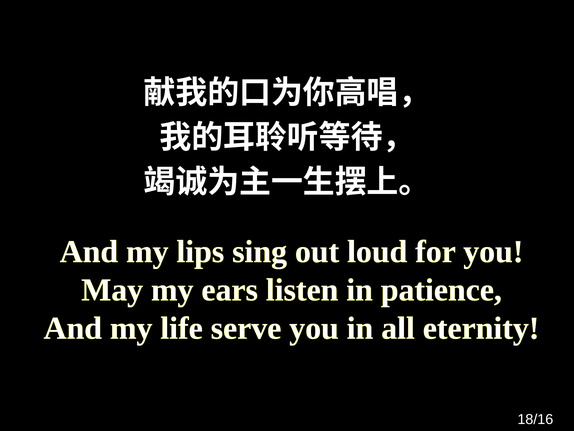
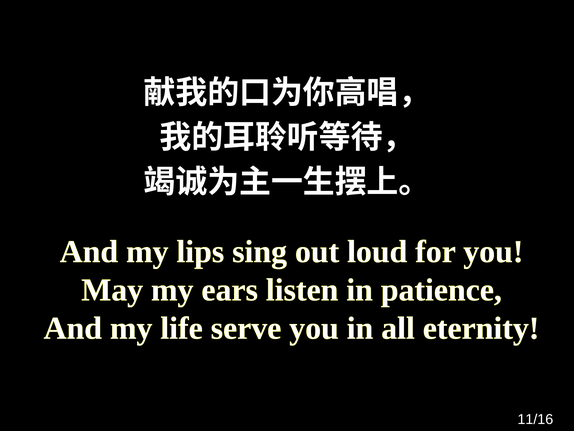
18/16: 18/16 -> 11/16 (535, 419)
